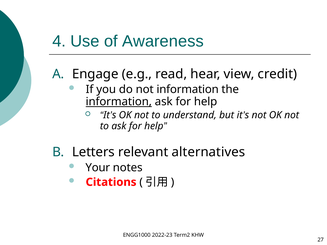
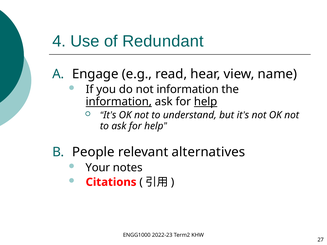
Awareness: Awareness -> Redundant (163, 41)
credit: credit -> name (277, 74)
help underline: none -> present (206, 102)
Letters: Letters -> People (93, 152)
